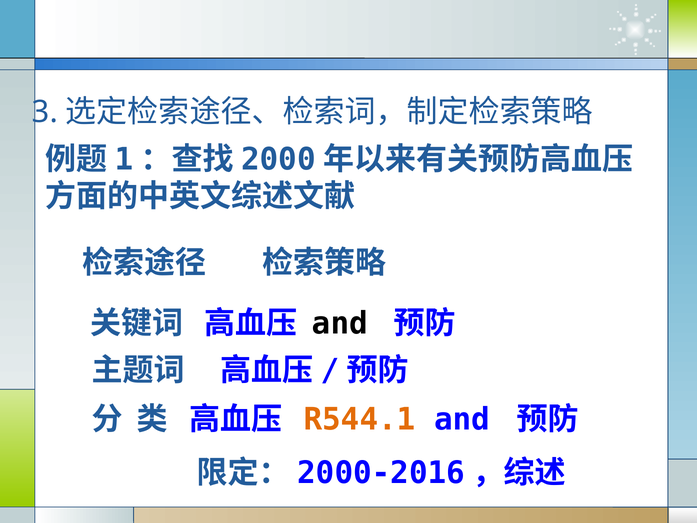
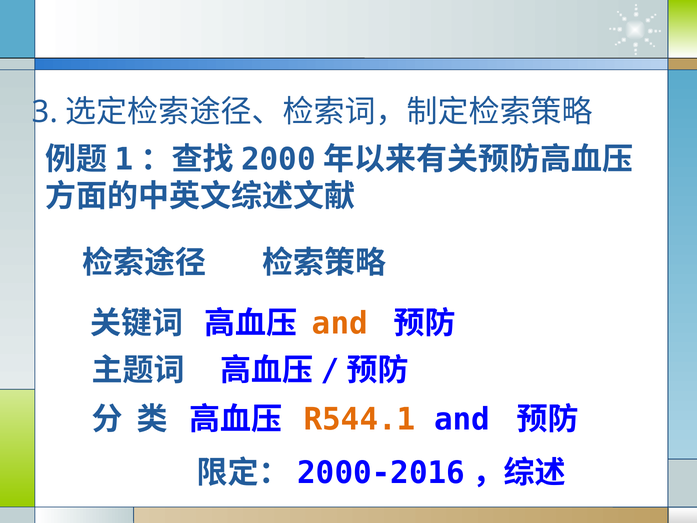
and colour: black -> orange (340, 323)
